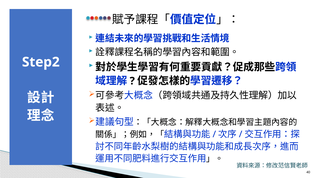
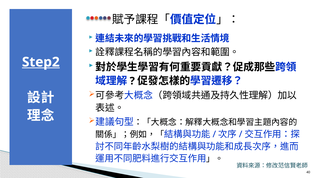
Step2 underline: none -> present (41, 62)
